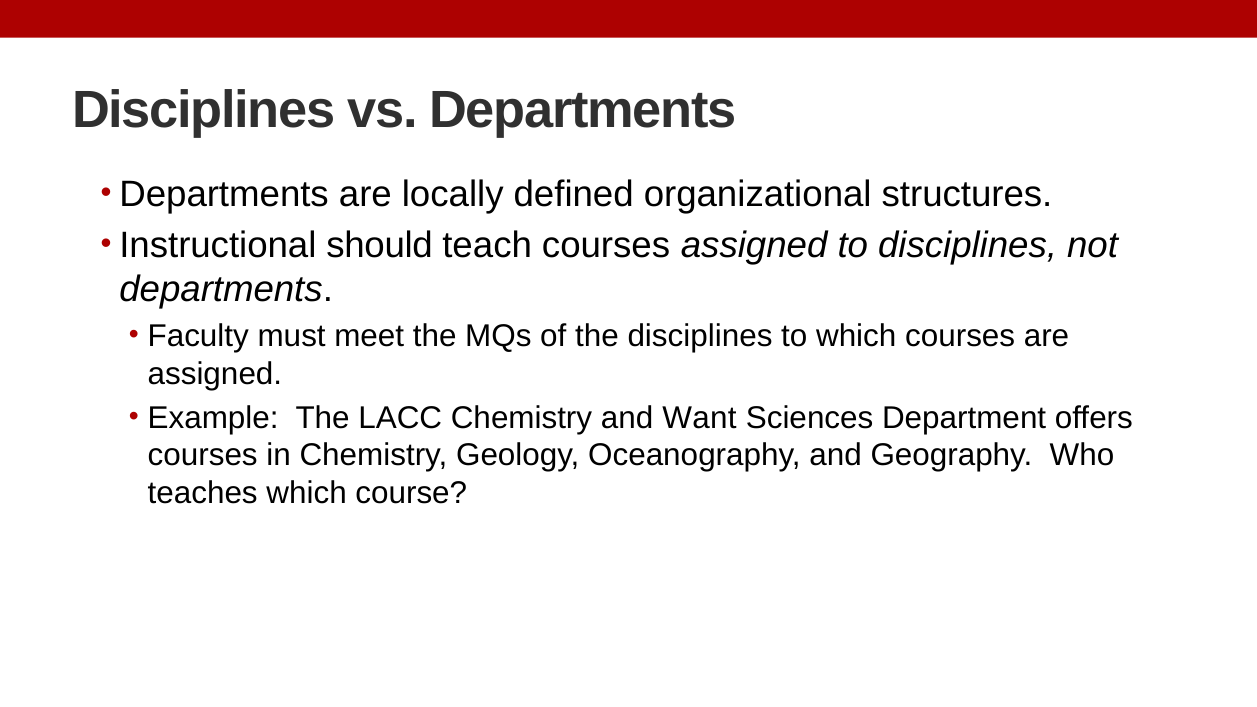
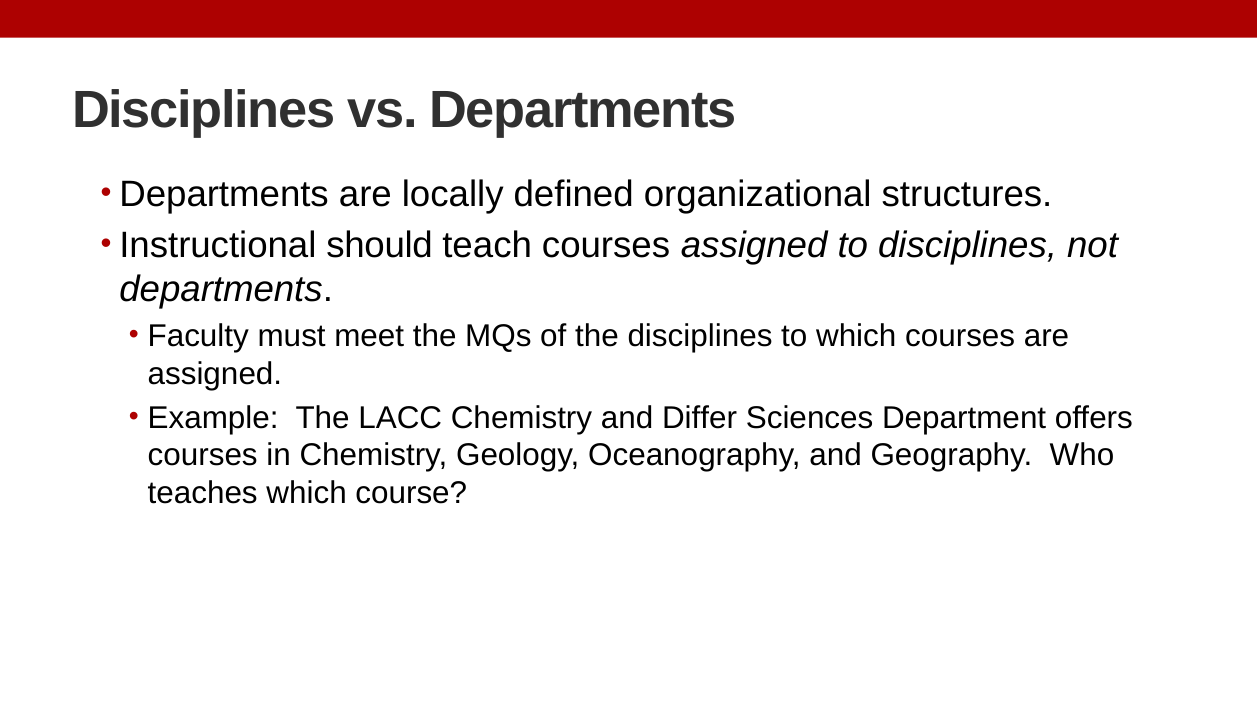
Want: Want -> Differ (700, 418)
